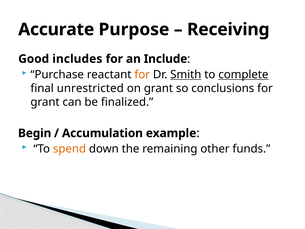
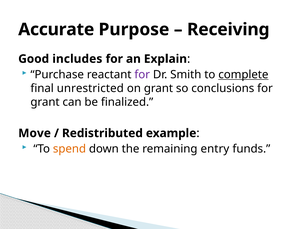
Include: Include -> Explain (165, 59)
for colour: orange -> purple (142, 74)
Smith underline: present -> none (186, 74)
Begin: Begin -> Move (35, 133)
Accumulation: Accumulation -> Redistributed (102, 133)
other: other -> entry (215, 149)
